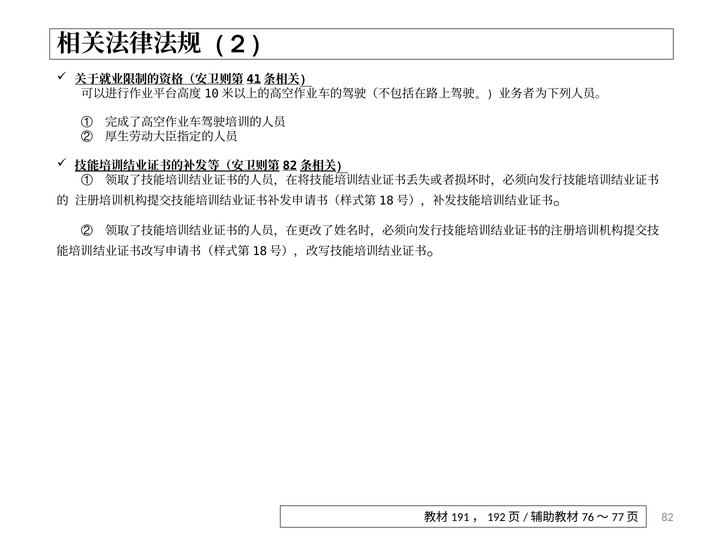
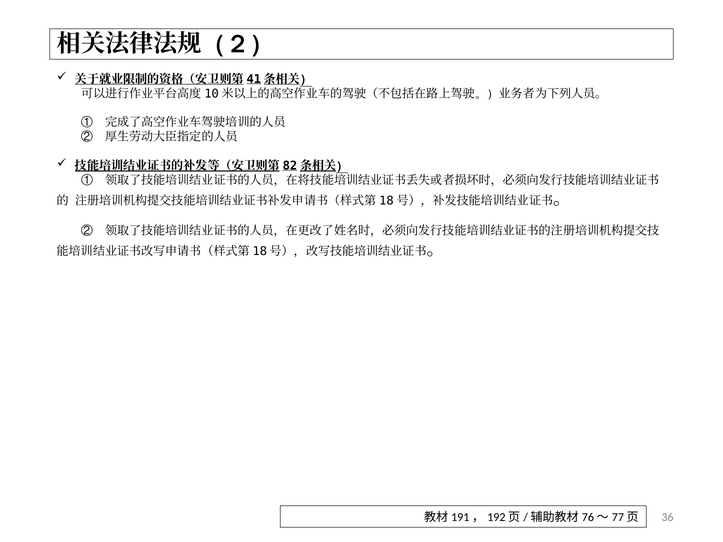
82: 82 -> 36 (667, 518)
